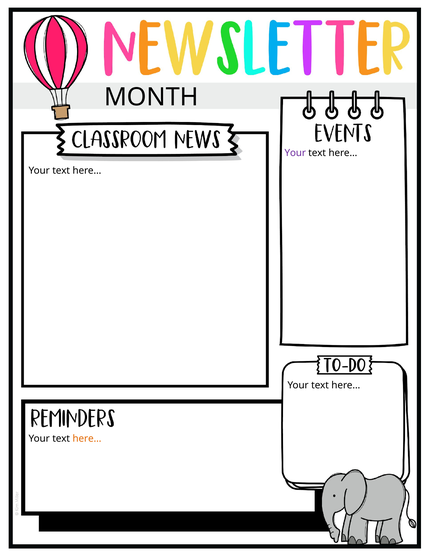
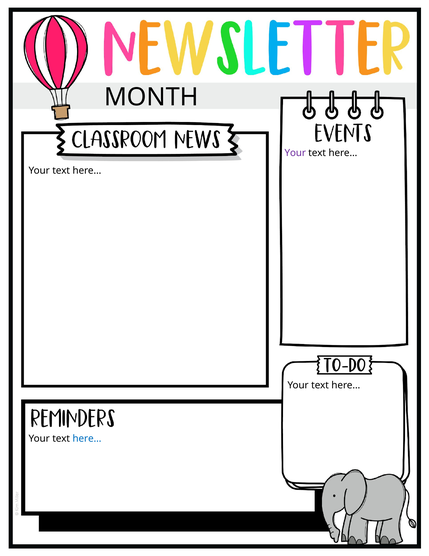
here… colour: orange -> blue (87, 438)
